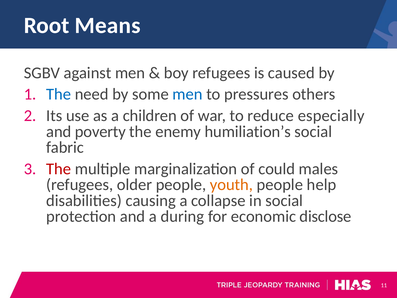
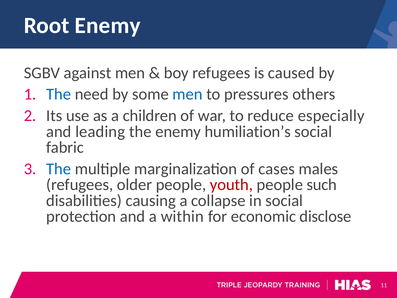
Root Means: Means -> Enemy (108, 25)
poverty: poverty -> leading (100, 131)
The colour: red -> blue (59, 169)
could: could -> cases (277, 169)
youth colour: orange -> red (231, 185)
help: help -> such (322, 185)
during: during -> within (182, 216)
